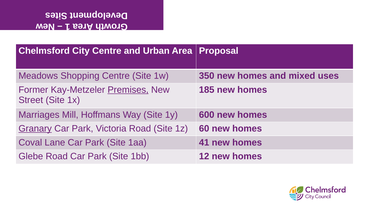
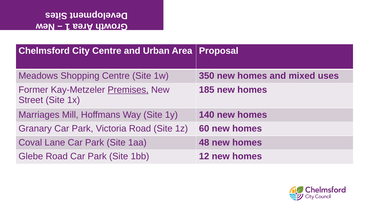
600: 600 -> 140 (207, 114)
Granary underline: present -> none (35, 128)
41: 41 -> 48 (204, 142)
